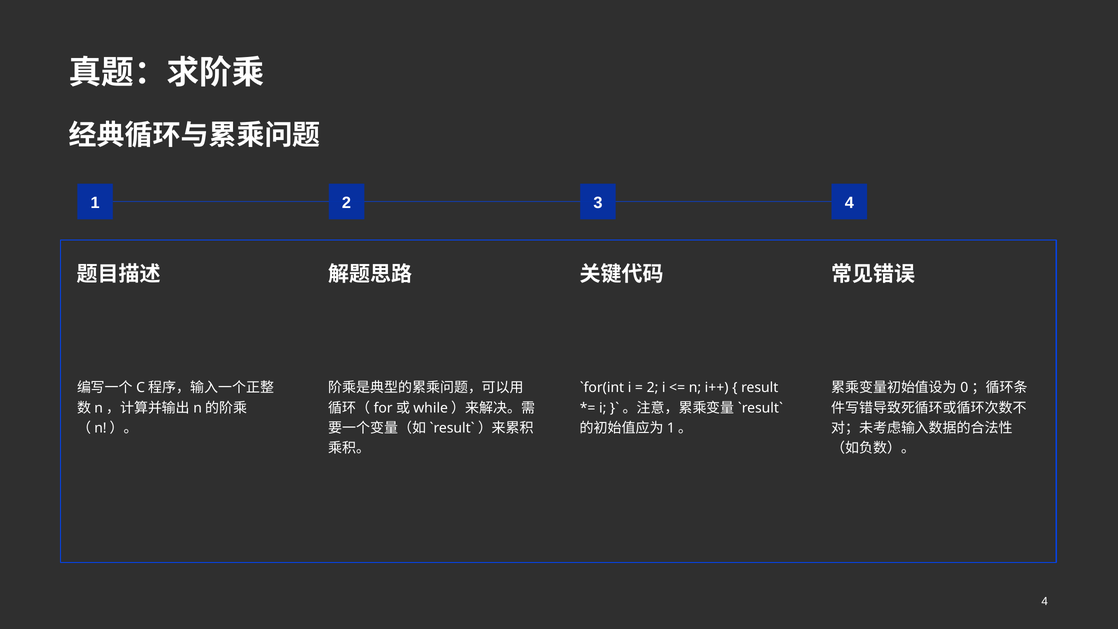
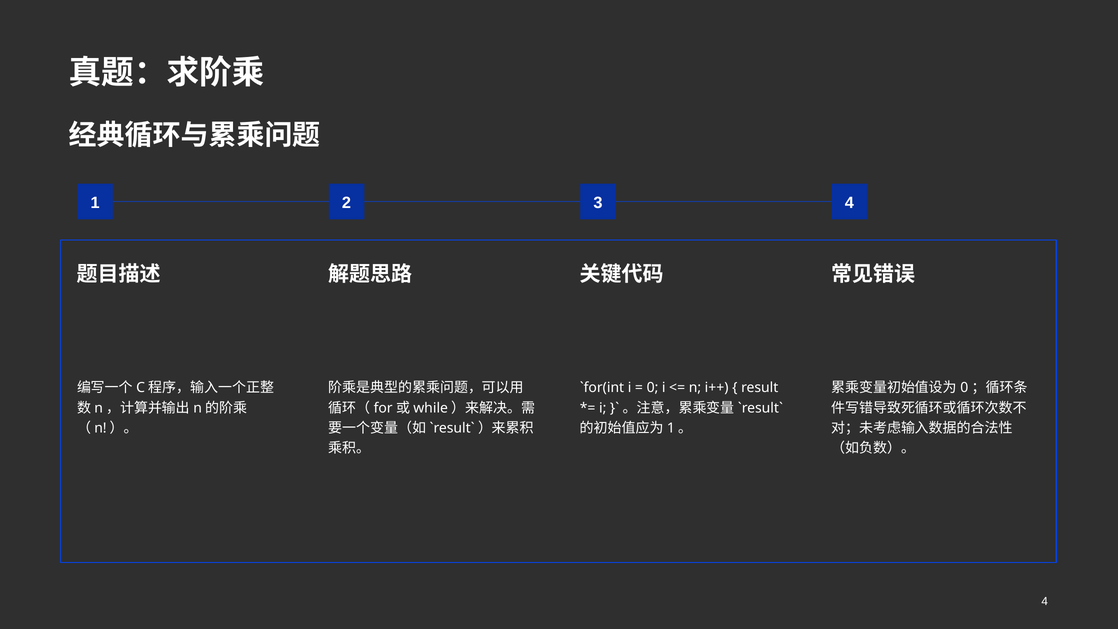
2: 2 -> 0 (653, 388)
